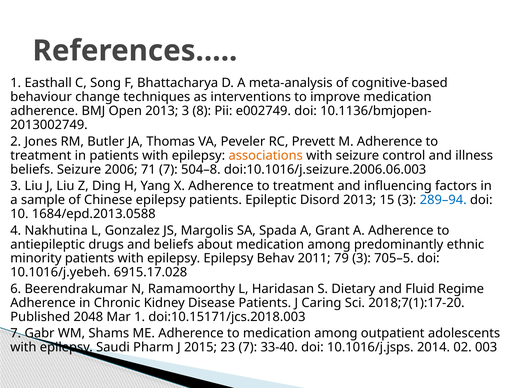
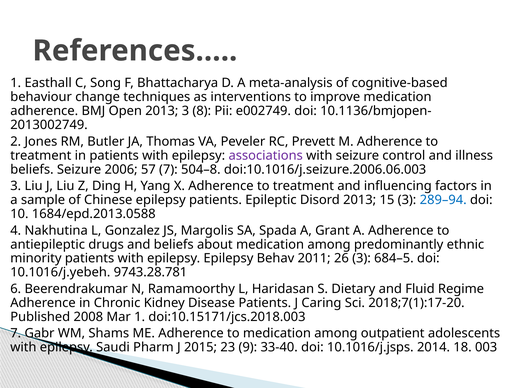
associations colour: orange -> purple (266, 156)
71: 71 -> 57 (148, 170)
79: 79 -> 26 (341, 259)
705–5: 705–5 -> 684–5 (394, 259)
6915.17.028: 6915.17.028 -> 9743.28.781 (150, 273)
2048: 2048 -> 2008 (88, 317)
23 7: 7 -> 9 (248, 348)
02: 02 -> 18 (463, 348)
